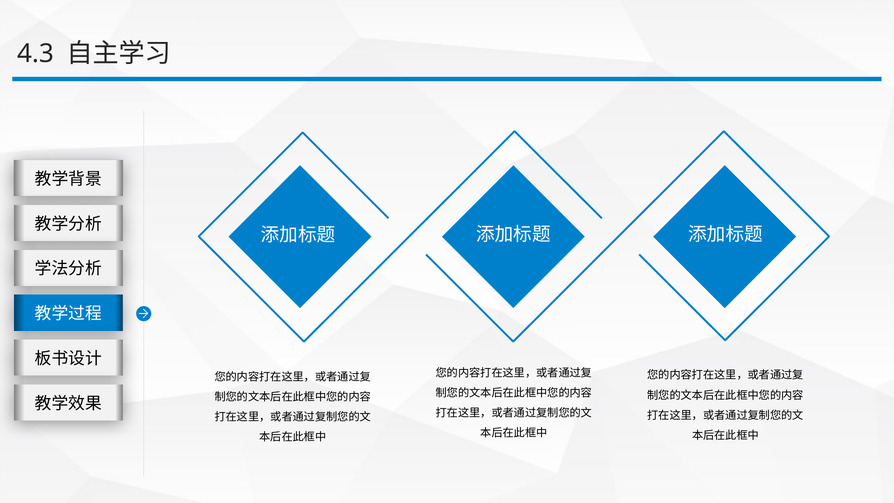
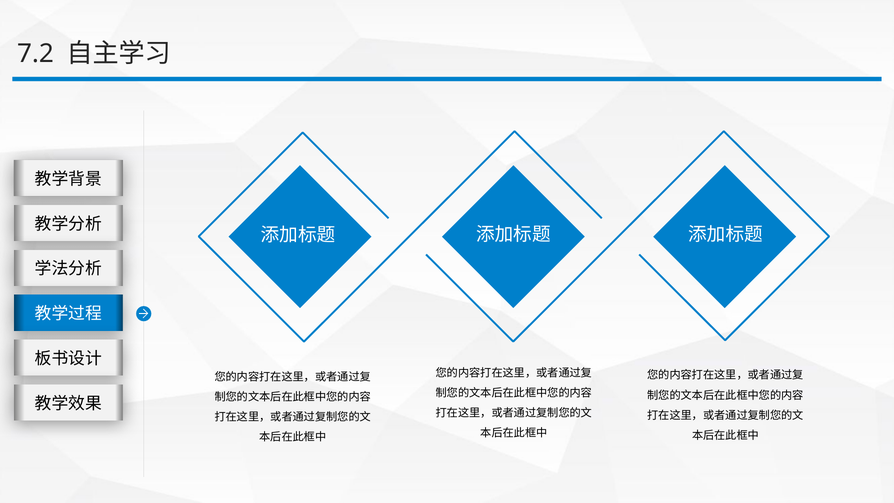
4.3: 4.3 -> 7.2 (35, 53)
